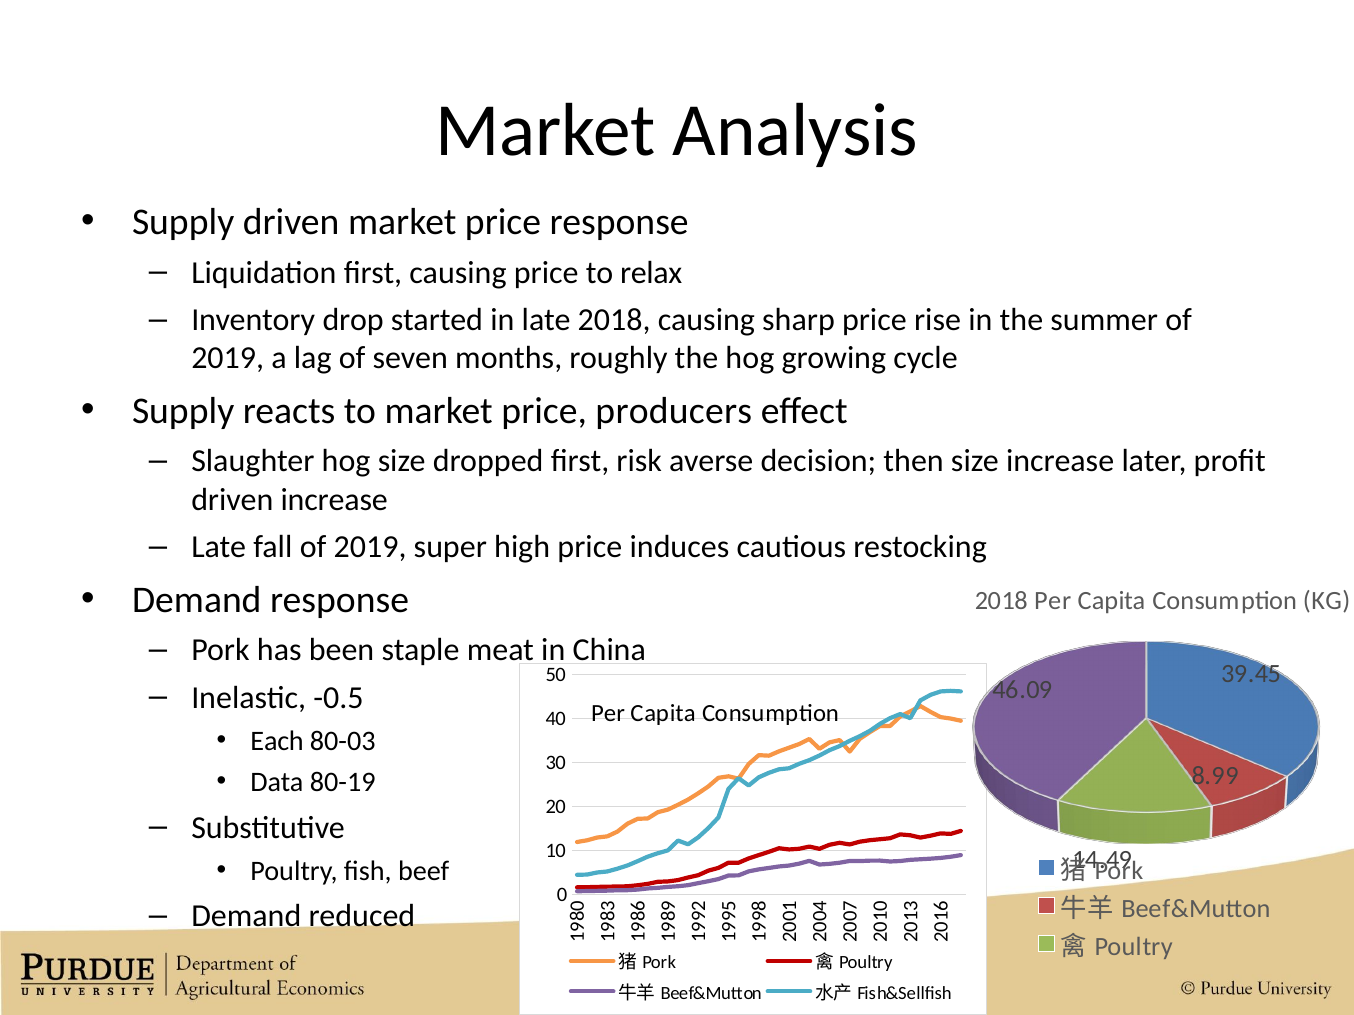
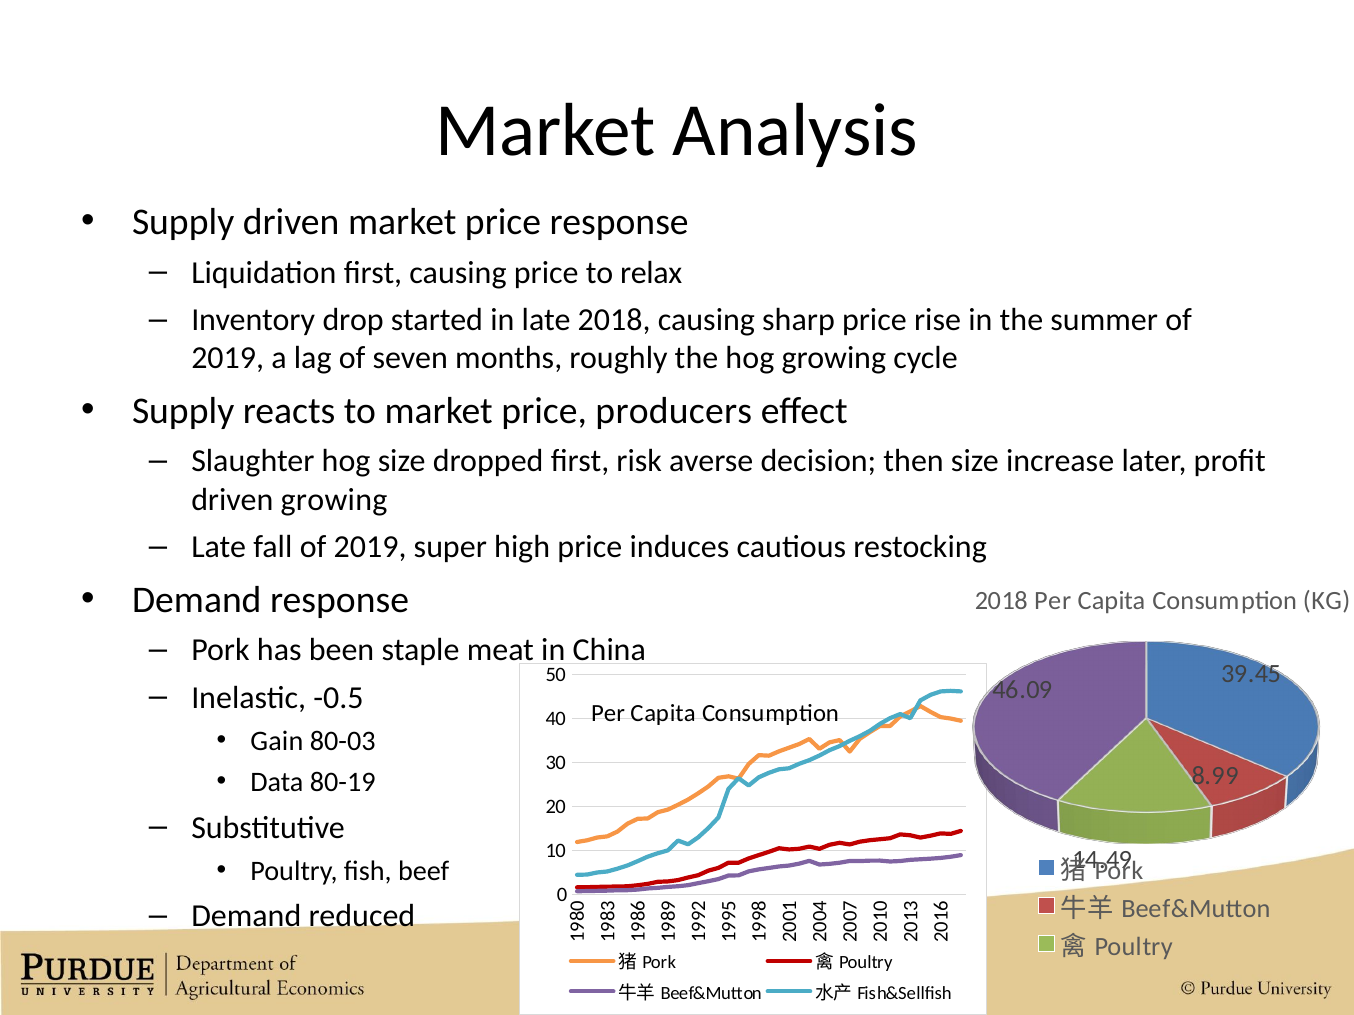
driven increase: increase -> growing (334, 500)
Each: Each -> Gain (277, 741)
